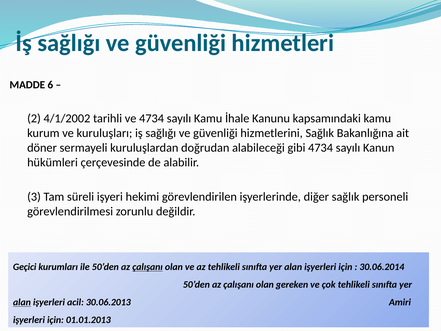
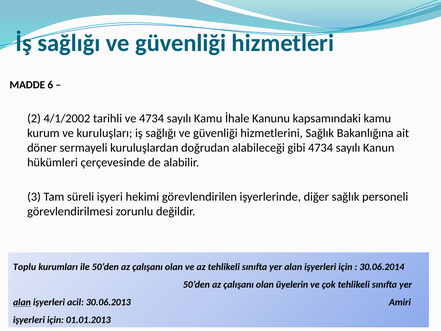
Geçici: Geçici -> Toplu (25, 267)
çalışanı underline: present -> none (148, 267)
gereken: gereken -> üyelerin (292, 284)
